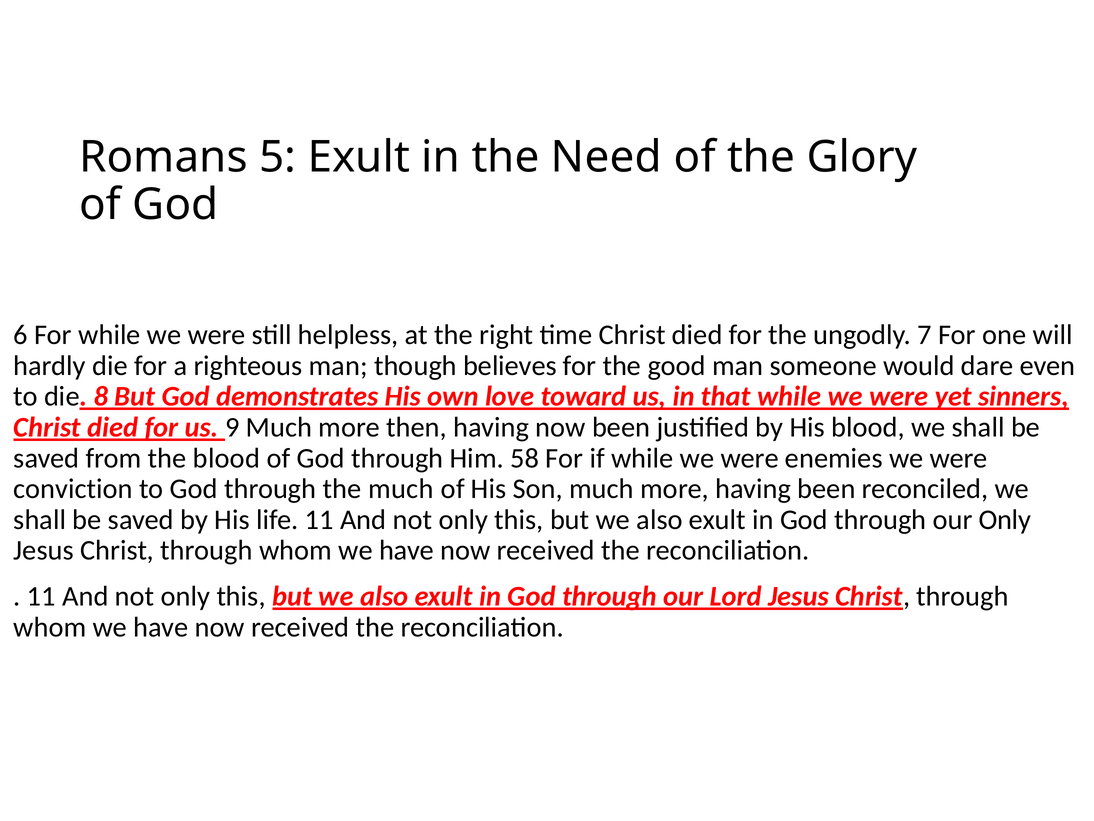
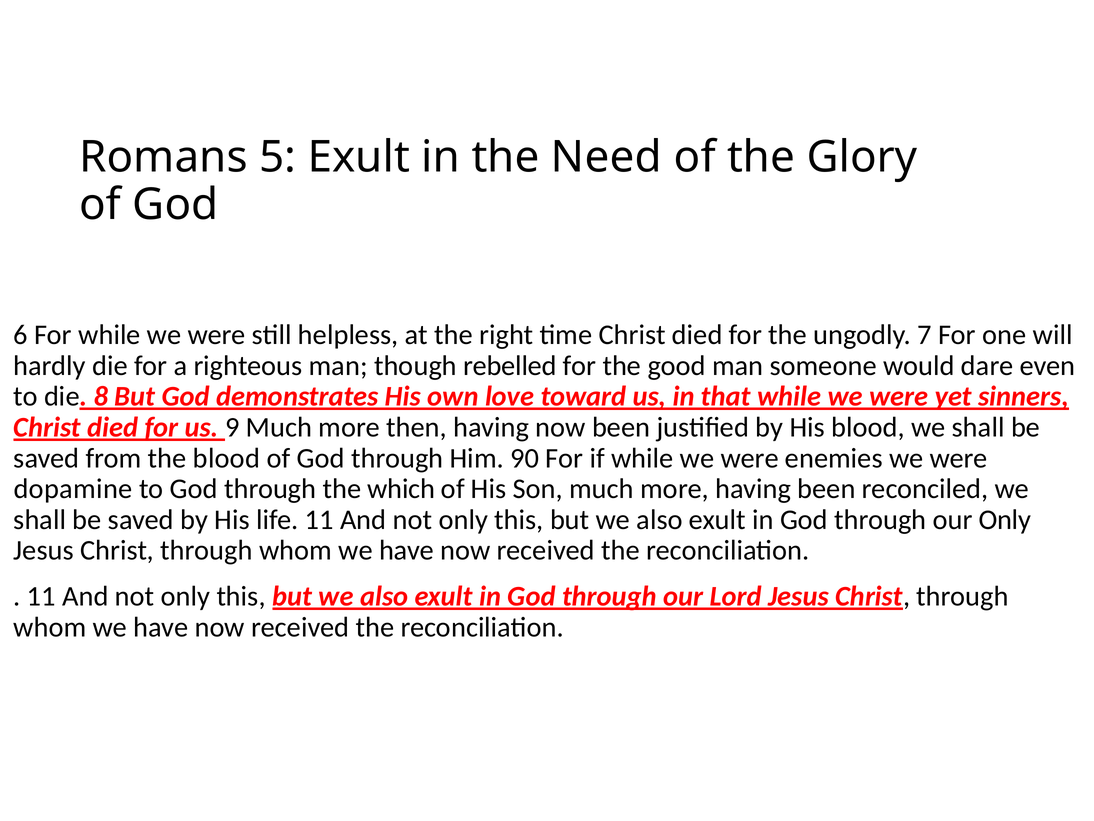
believes: believes -> rebelled (510, 366)
58: 58 -> 90 (525, 458)
conviction: conviction -> dopamine (73, 489)
the much: much -> which (401, 489)
